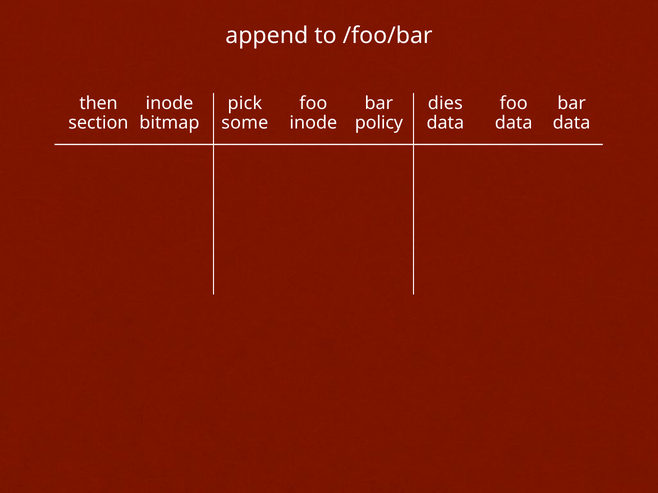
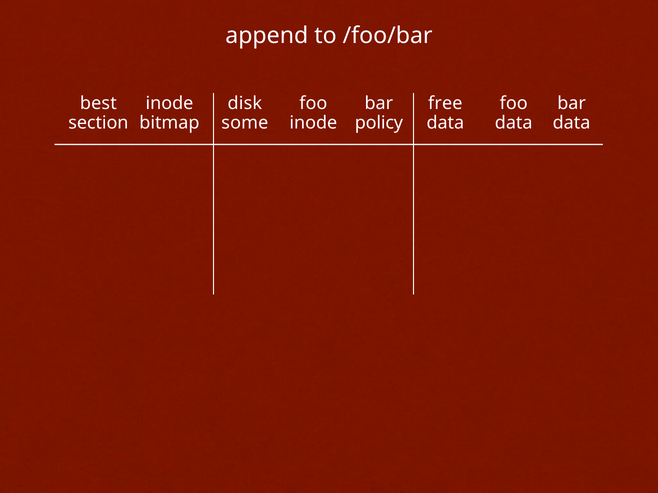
then: then -> best (98, 103)
pick: pick -> disk (245, 103)
dies: dies -> free (445, 103)
